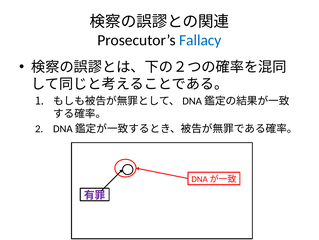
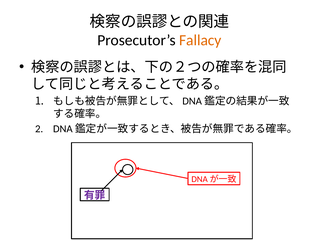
Fallacy colour: blue -> orange (200, 40)
